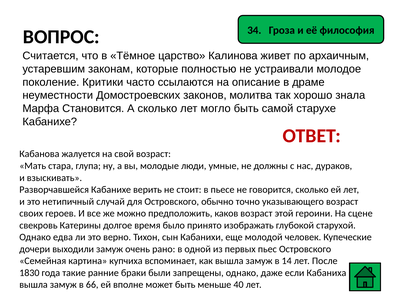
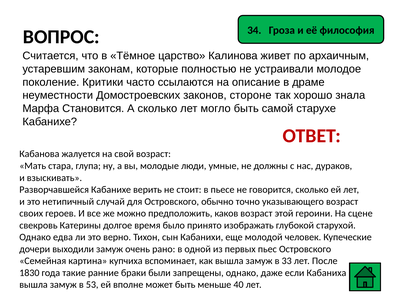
молитва: молитва -> стороне (251, 95)
14: 14 -> 33 (287, 261)
66: 66 -> 53 (92, 285)
